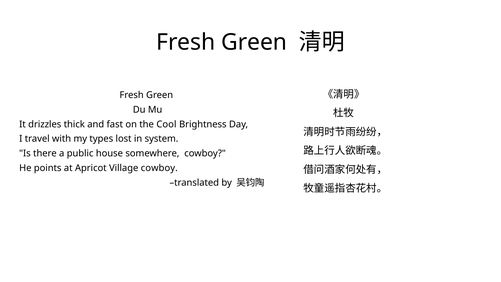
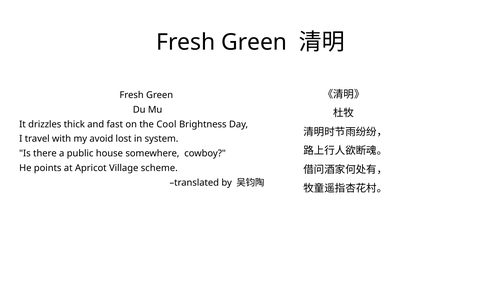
types: types -> avoid (101, 139)
Village cowboy: cowboy -> scheme (159, 168)
